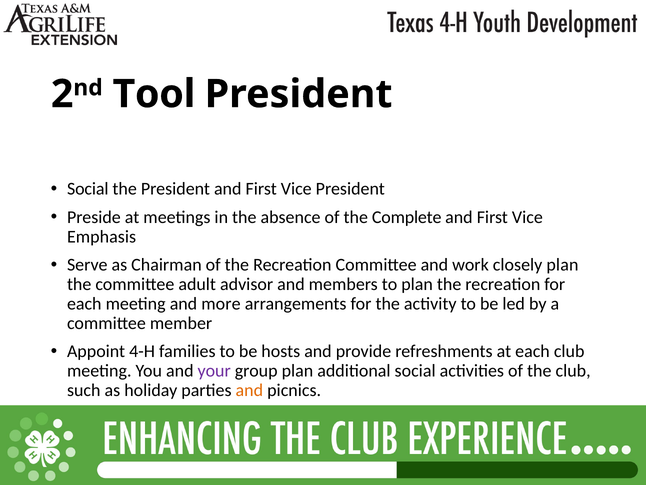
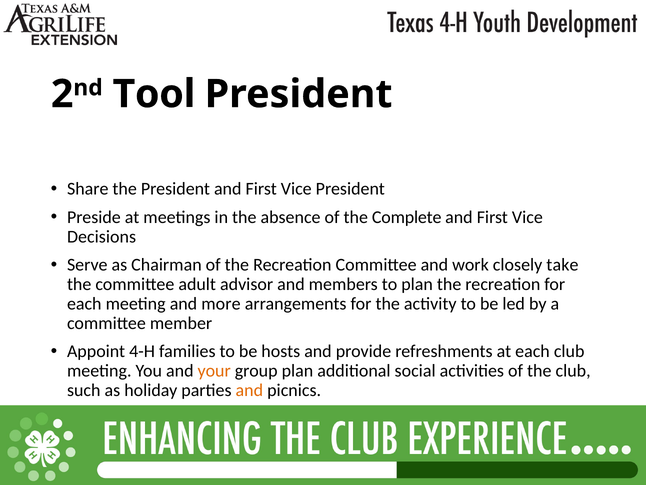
Social: Social -> Share (88, 189)
Emphasis: Emphasis -> Decisions (102, 236)
closely plan: plan -> take (562, 265)
your colour: purple -> orange (214, 371)
